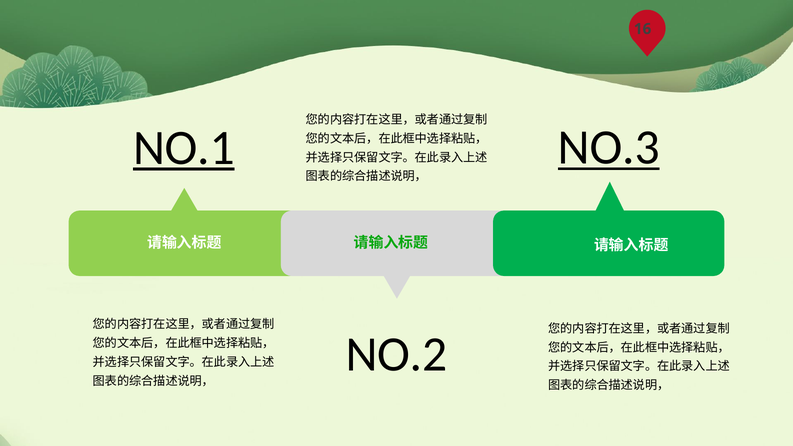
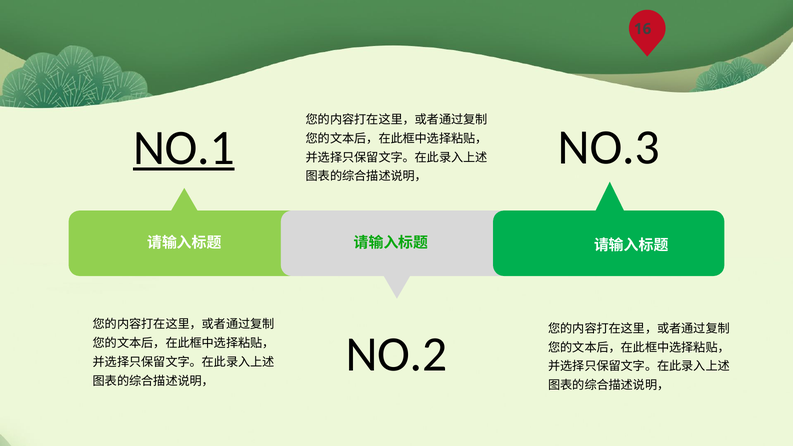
NO.3 underline: present -> none (609, 147)
